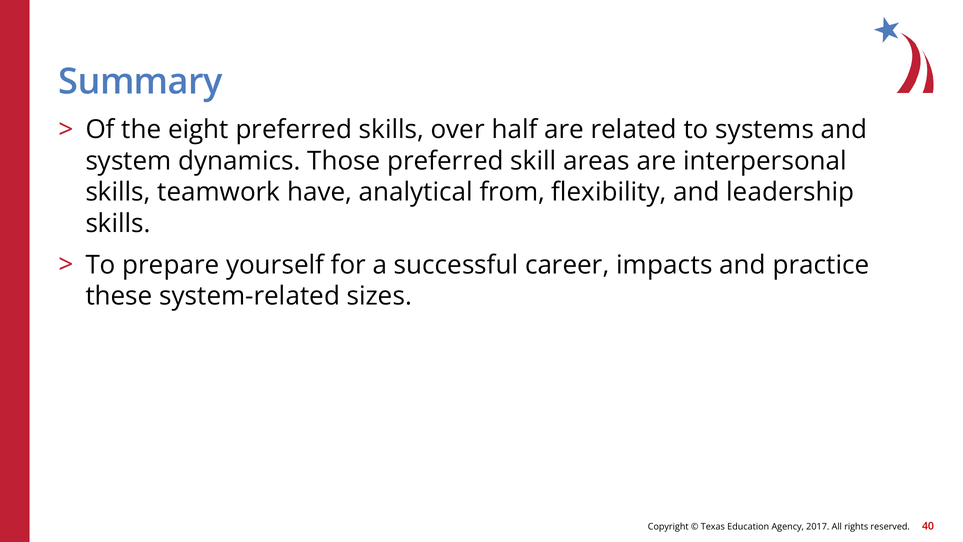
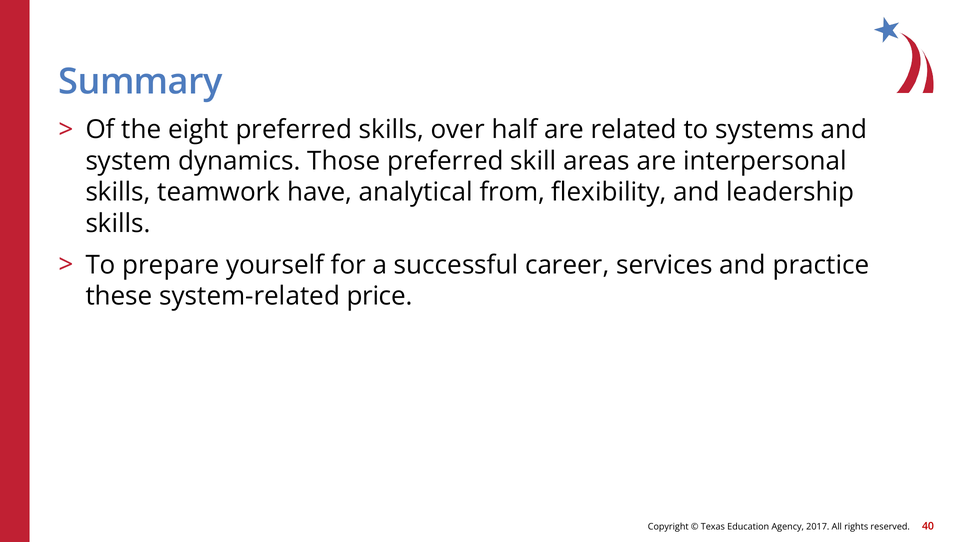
impacts: impacts -> services (664, 265)
sizes: sizes -> price (379, 296)
